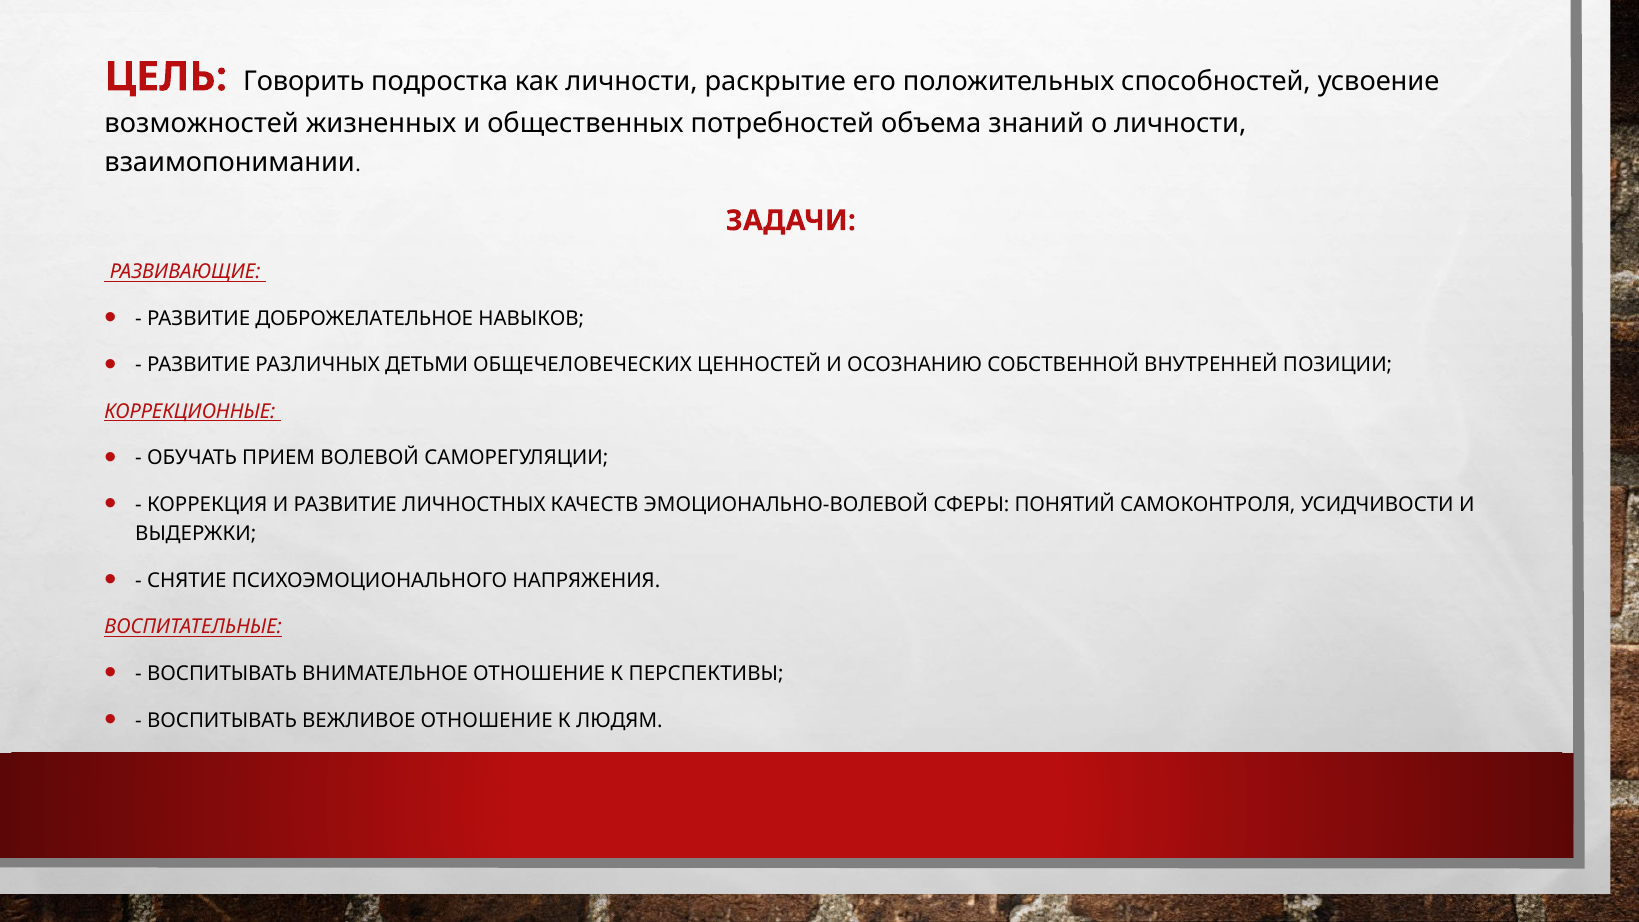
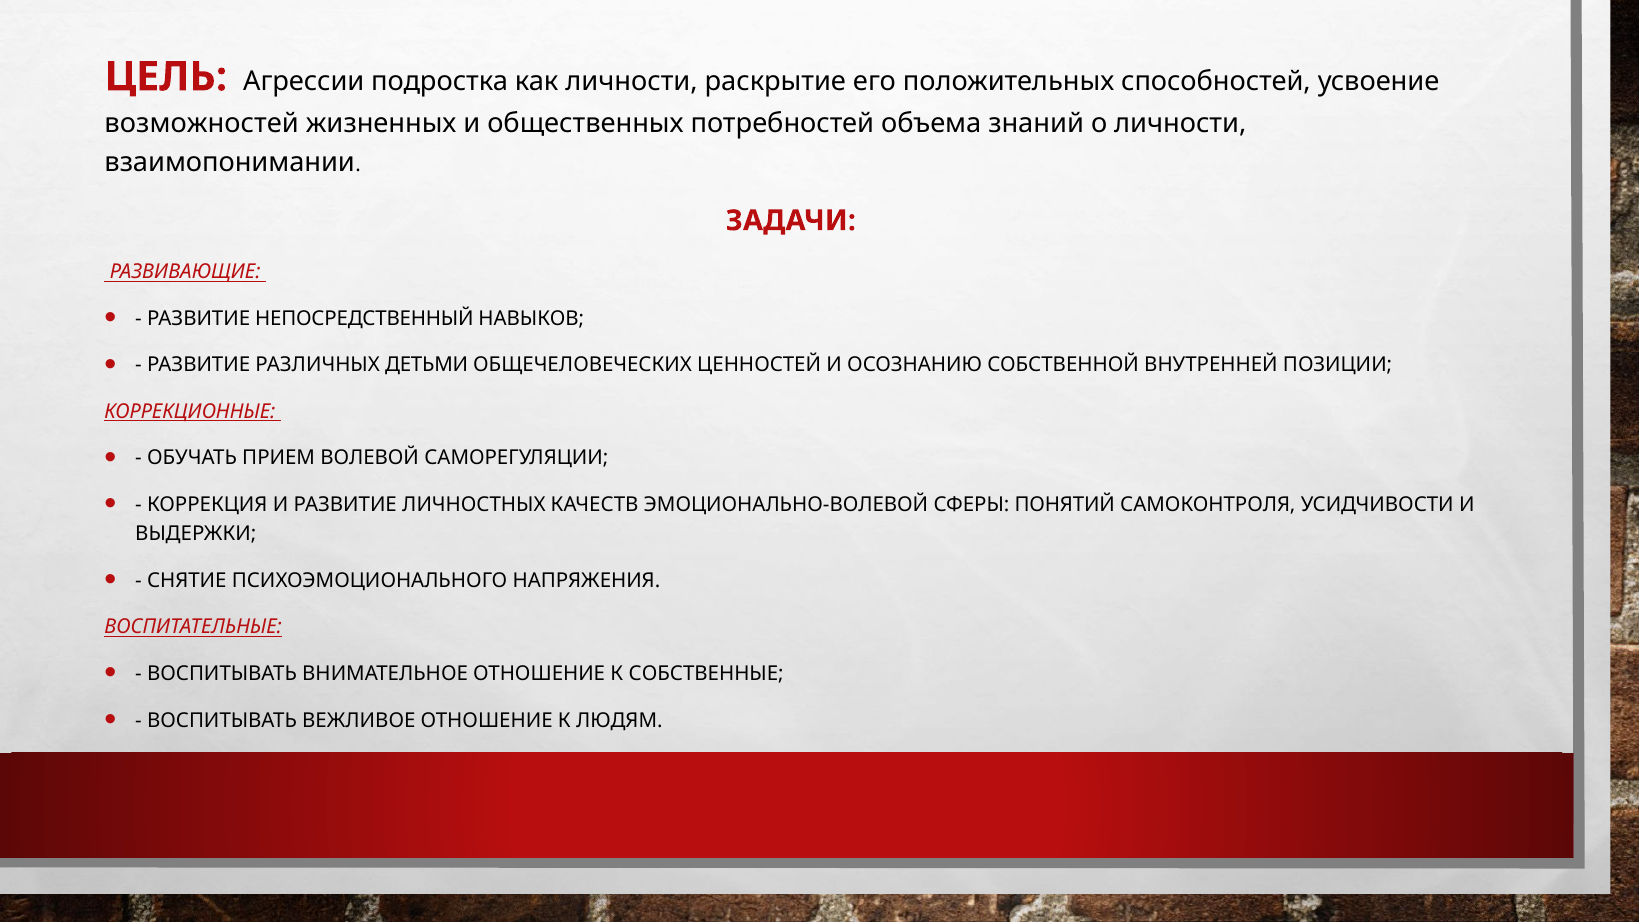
Говорить: Говорить -> Агрессии (304, 81)
ДОБРОЖЕЛАТЕЛЬНОЕ: ДОБРОЖЕЛАТЕЛЬНОЕ -> НЕПОСРЕДСТВЕННЫЙ (364, 318)
ПЕРСПЕКТИВЫ: ПЕРСПЕКТИВЫ -> СОБСТВЕННЫЕ (706, 674)
